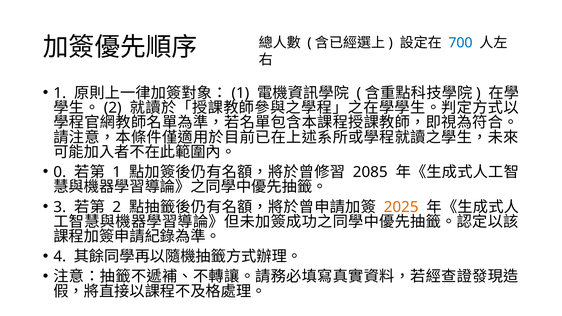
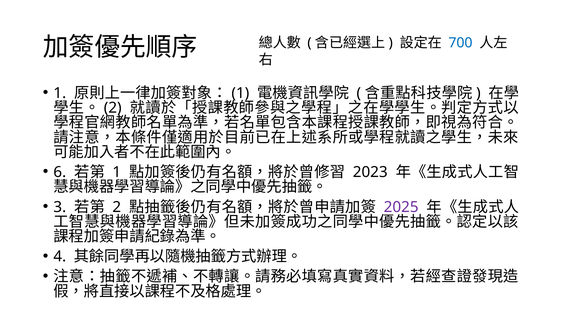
0: 0 -> 6 (60, 172)
2085: 2085 -> 2023 (370, 172)
2025 colour: orange -> purple (401, 207)
